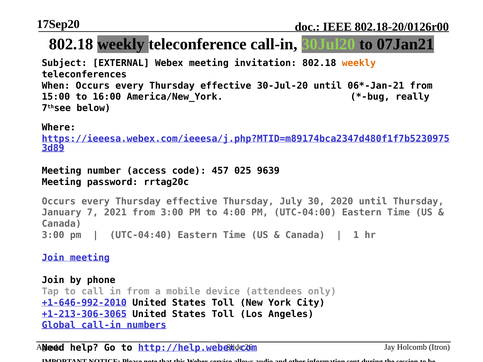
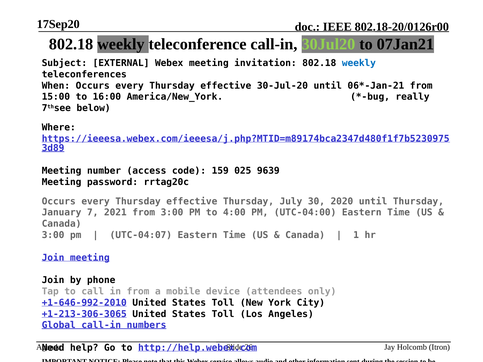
weekly colour: orange -> blue (359, 63)
457: 457 -> 159 (220, 171)
UTC-04:40: UTC-04:40 -> UTC-04:07 (141, 235)
